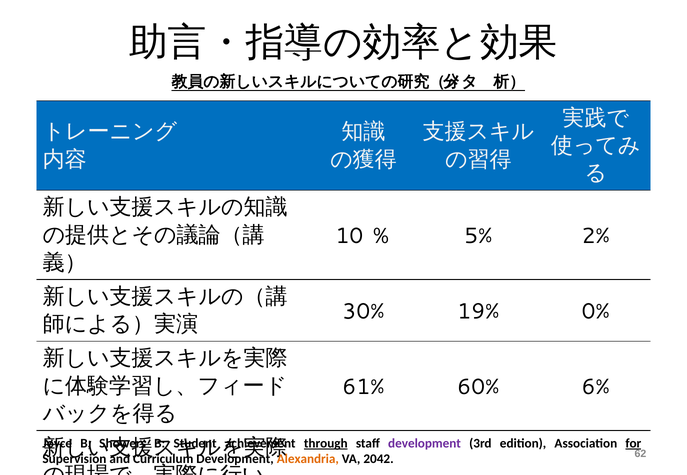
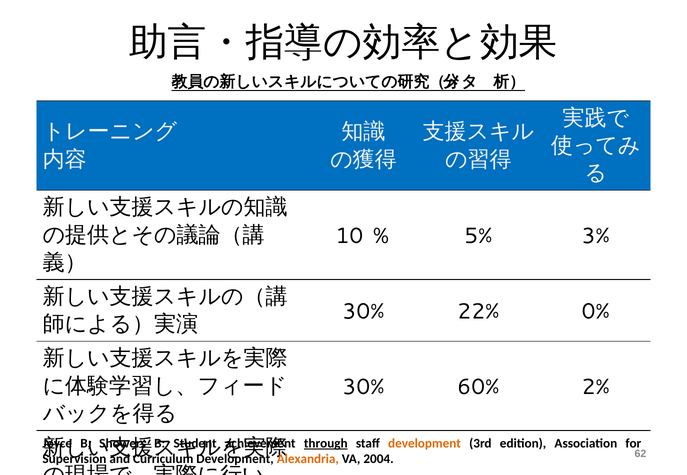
2%: 2% -> 3% (596, 236)
19%: 19% -> 22% (478, 312)
61%: 61% -> 30% (363, 388)
6%: 6% -> 2% (596, 388)
development colour: purple -> orange (425, 444)
for underline: present -> none (633, 444)
2042: 2042 -> 2004 (379, 460)
